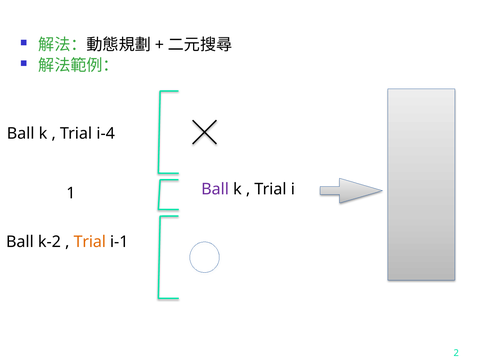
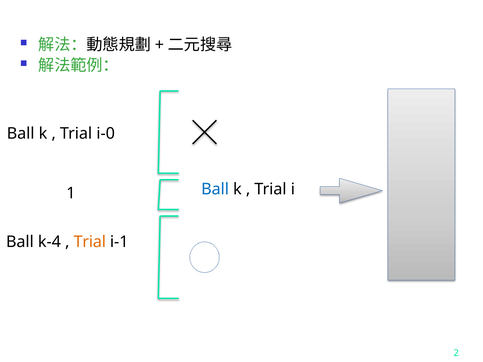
i-4: i-4 -> i-0 (106, 133)
Ball colour: purple -> blue (215, 189)
k-2: k-2 -> k-4 (49, 242)
